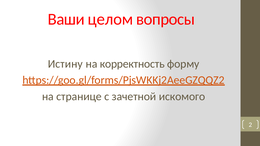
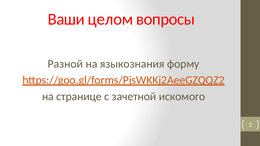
Истину: Истину -> Разной (65, 64)
корректность: корректность -> языкознания (132, 64)
